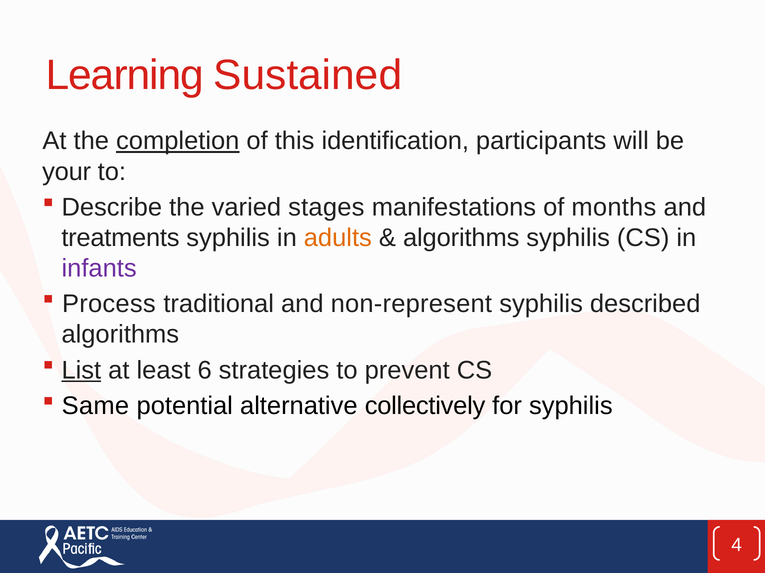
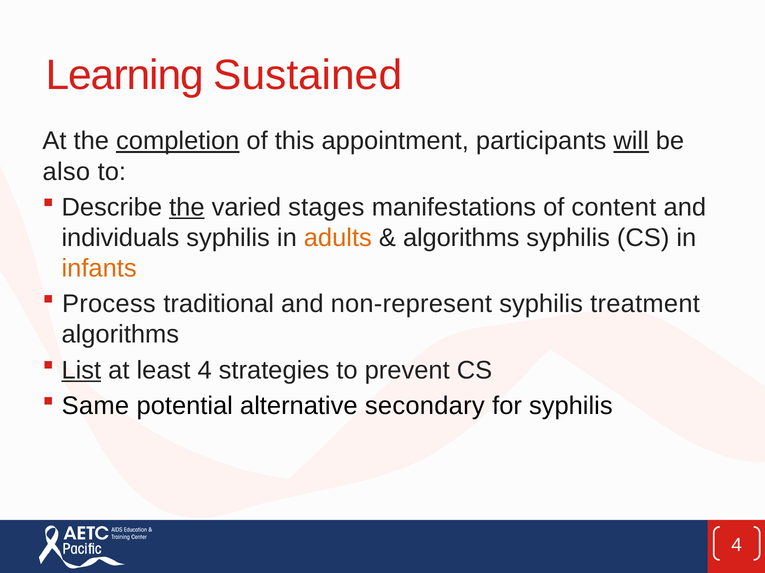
identification: identification -> appointment (395, 141)
will underline: none -> present (631, 141)
your: your -> also (66, 172)
the underline: none -> present (187, 208)
months: months -> content (614, 208)
treatments: treatments -> individuals (120, 238)
infants colour: purple -> orange (99, 269)
described: described -> treatment (645, 304)
least 6: 6 -> 4 (205, 371)
collectively: collectively -> secondary (425, 406)
